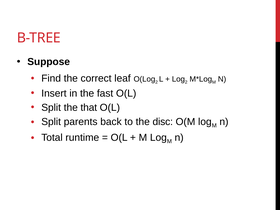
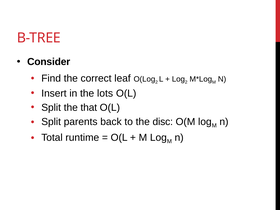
Suppose: Suppose -> Consider (49, 62)
fast: fast -> lots (105, 93)
